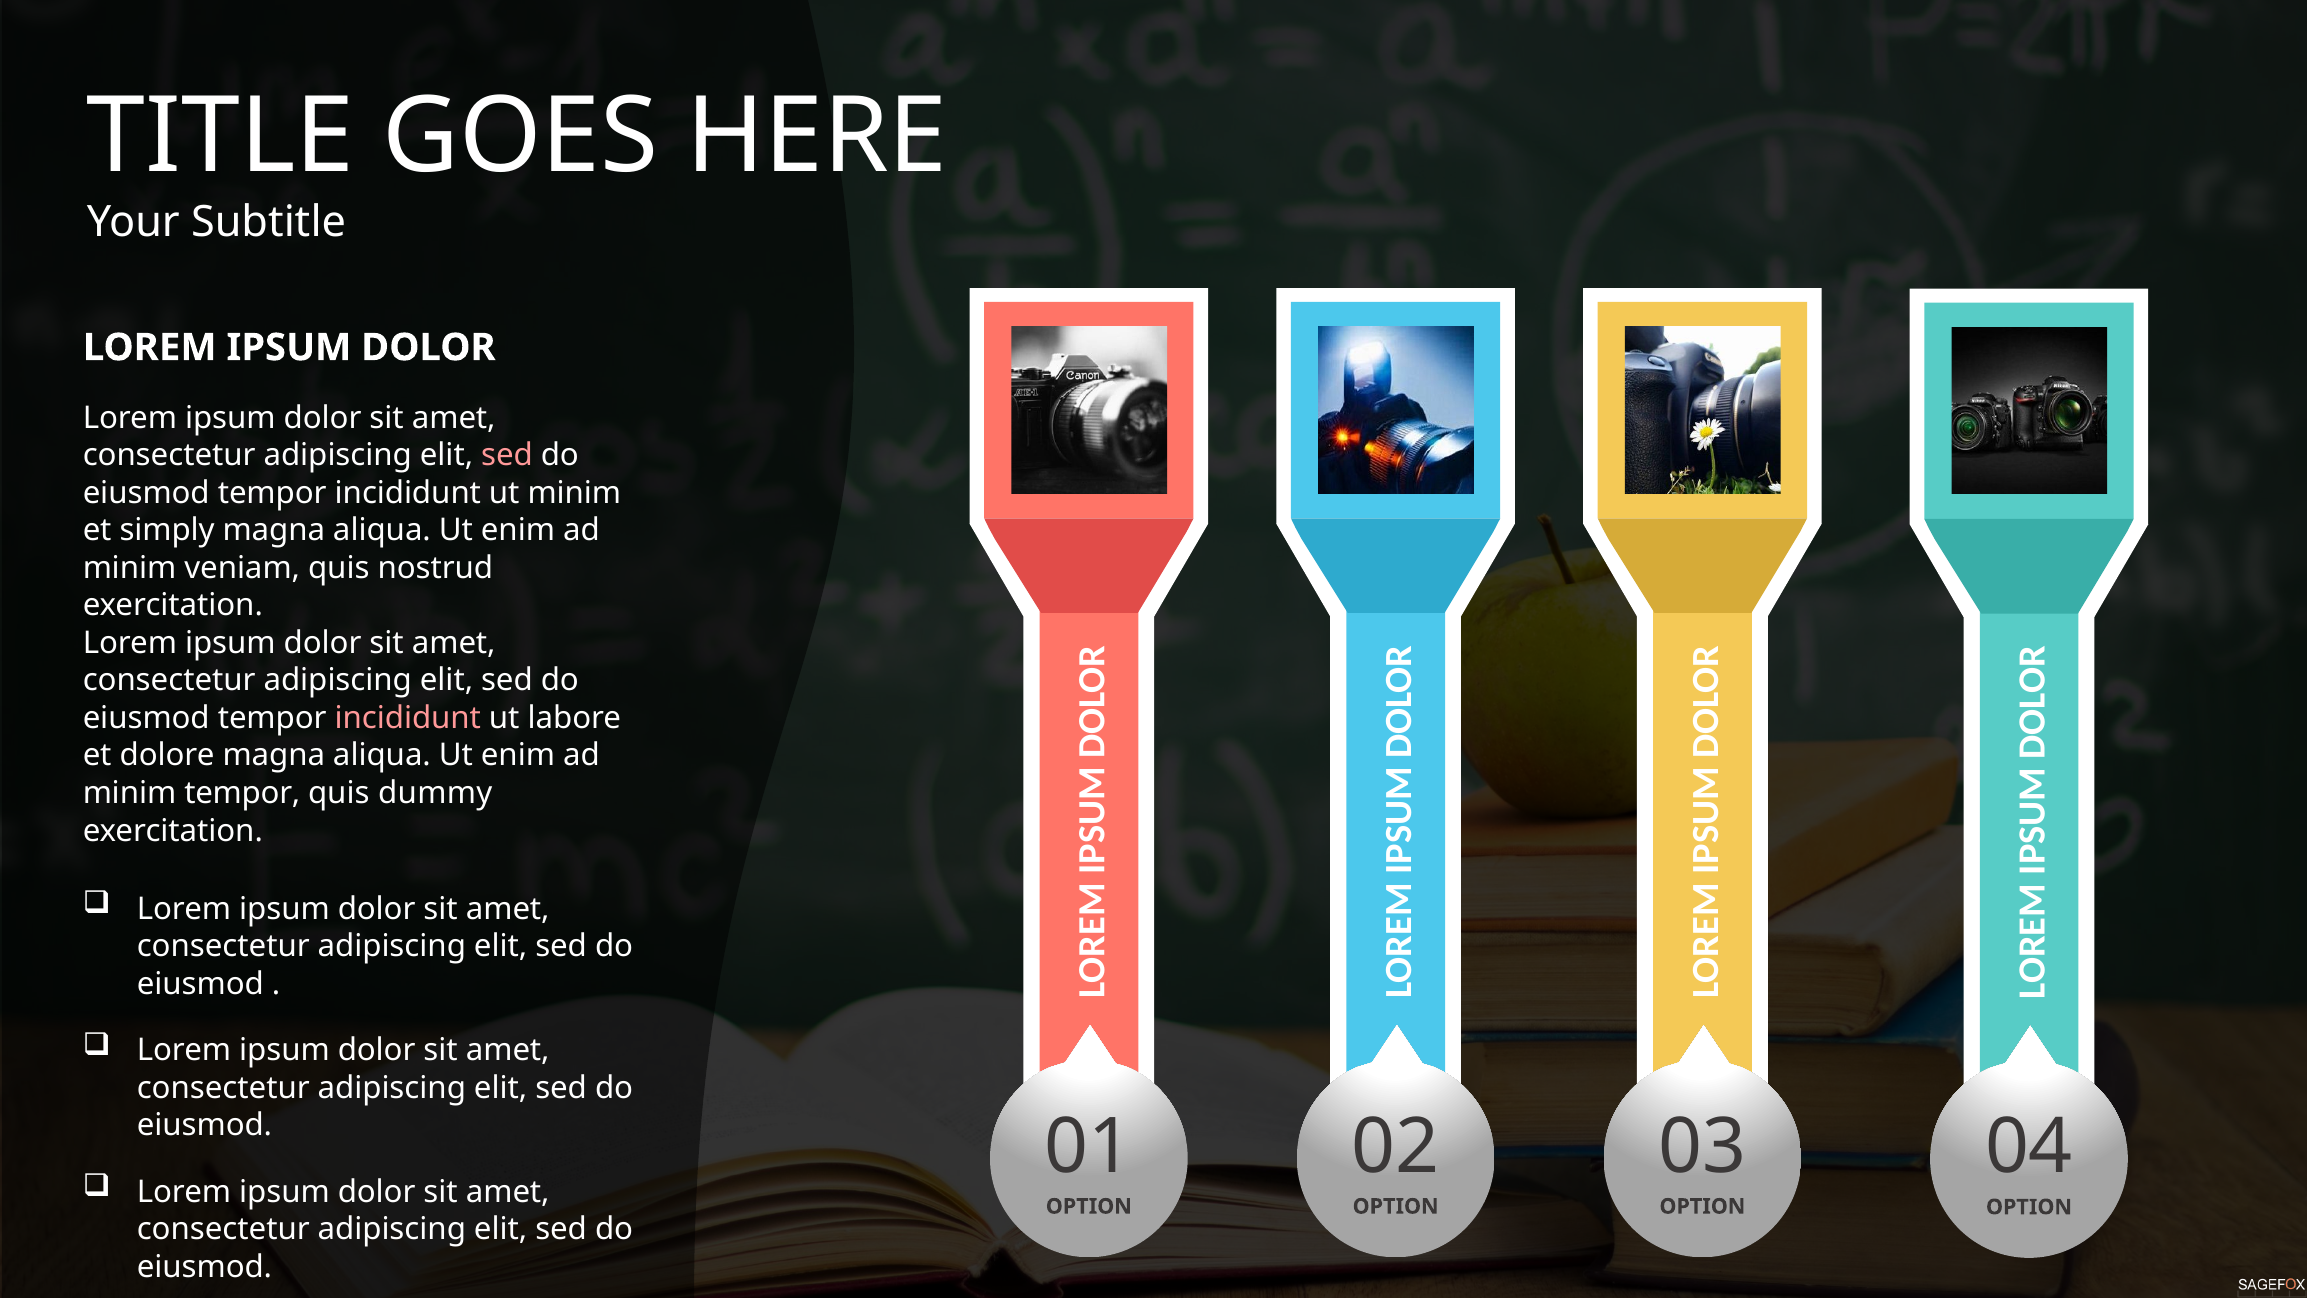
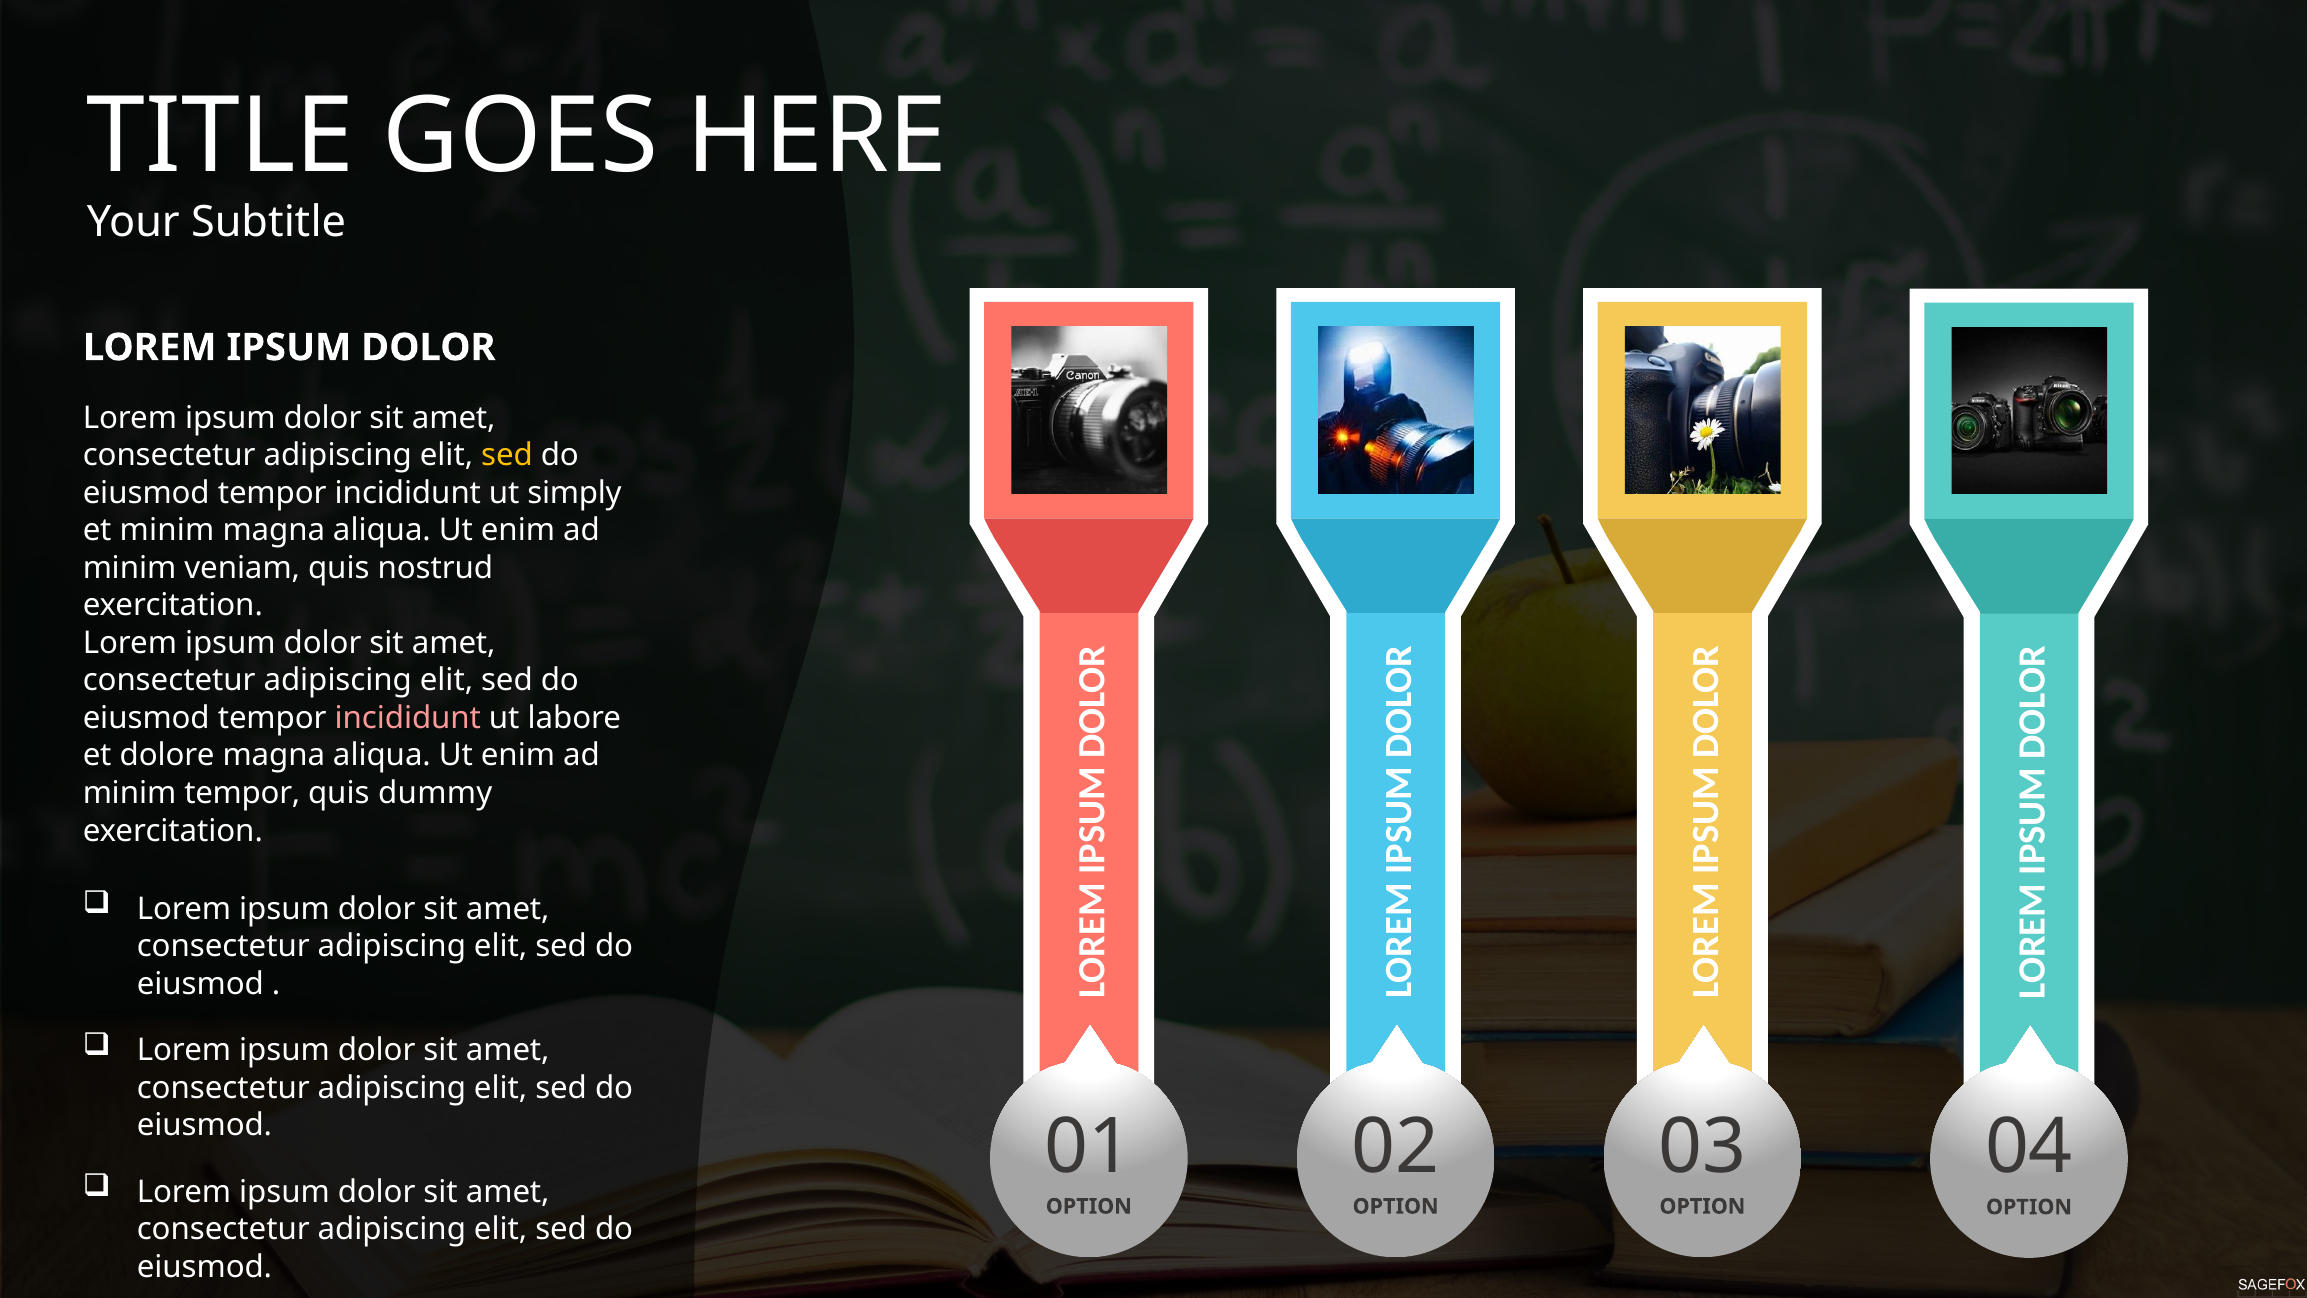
sed colour: pink -> yellow (507, 455)
ut minim: minim -> simply (574, 493)
et simply: simply -> minim (167, 530)
